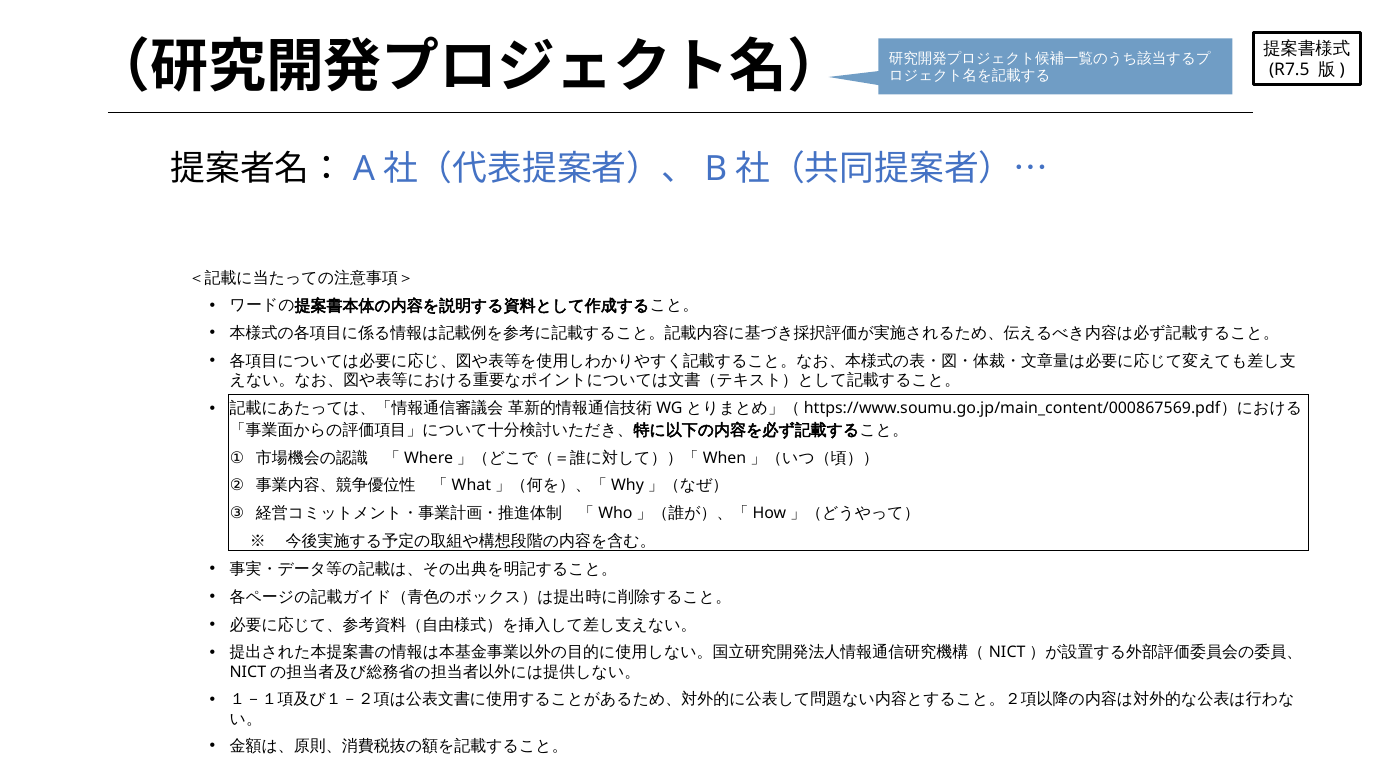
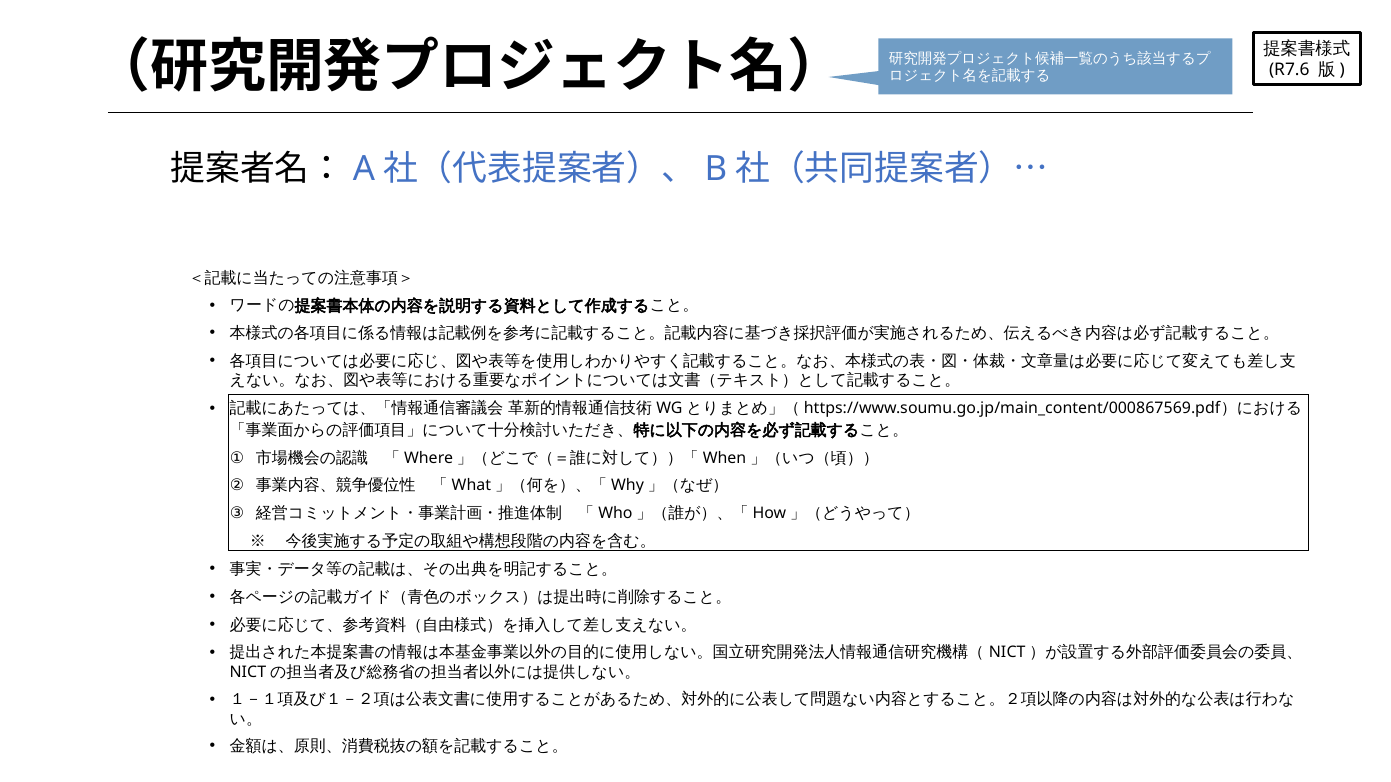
R7.5: R7.5 -> R7.6 (1289, 70)
